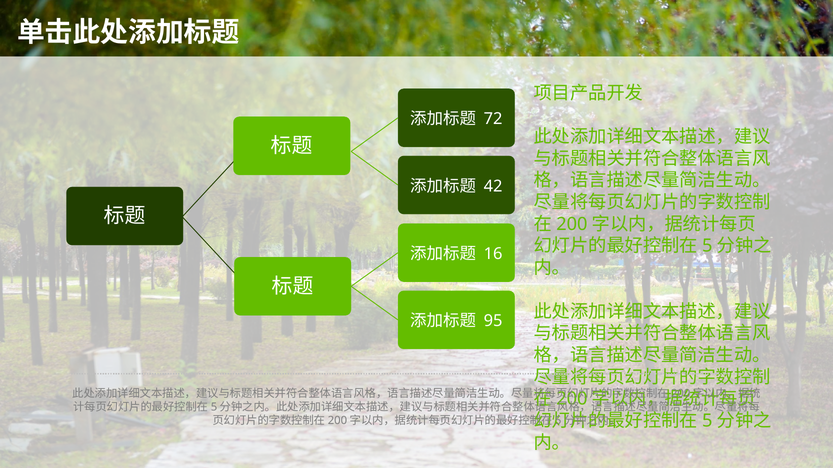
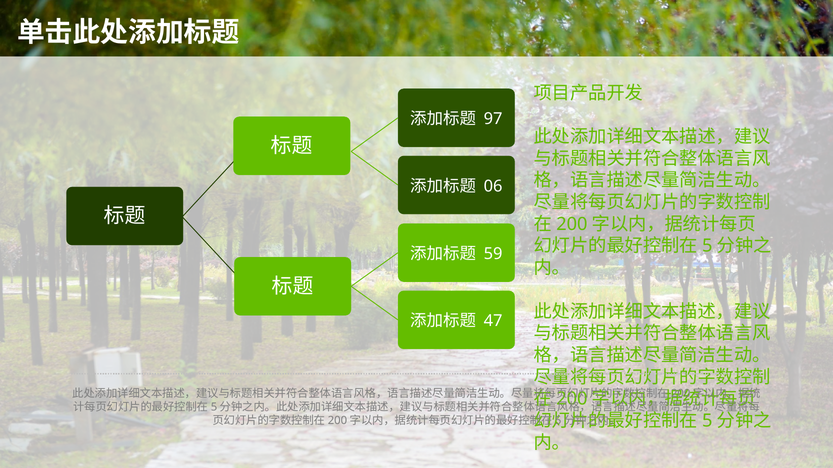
72: 72 -> 97 (493, 119)
42: 42 -> 06 (493, 186)
16: 16 -> 59 (493, 254)
95: 95 -> 47 (493, 321)
